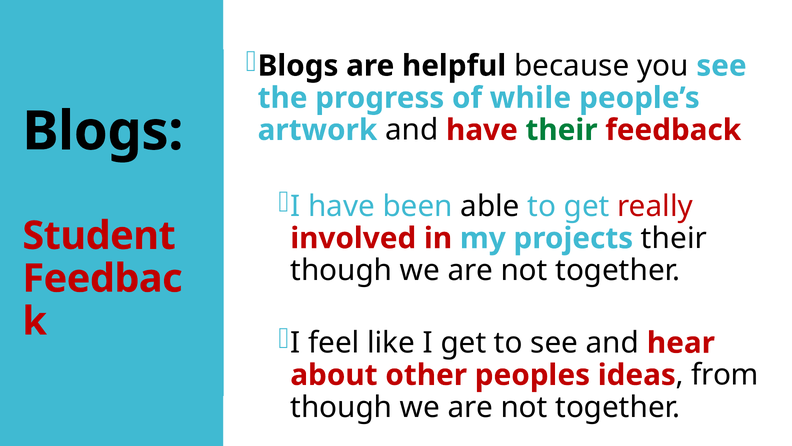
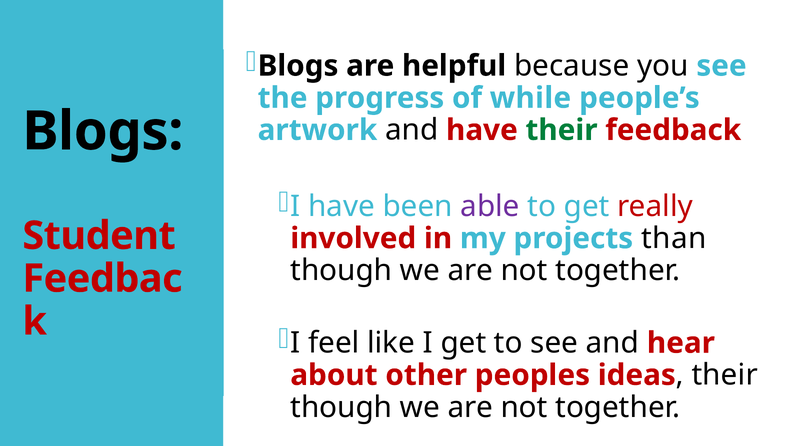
able colour: black -> purple (490, 206)
projects their: their -> than (674, 238)
from: from -> their (725, 375)
